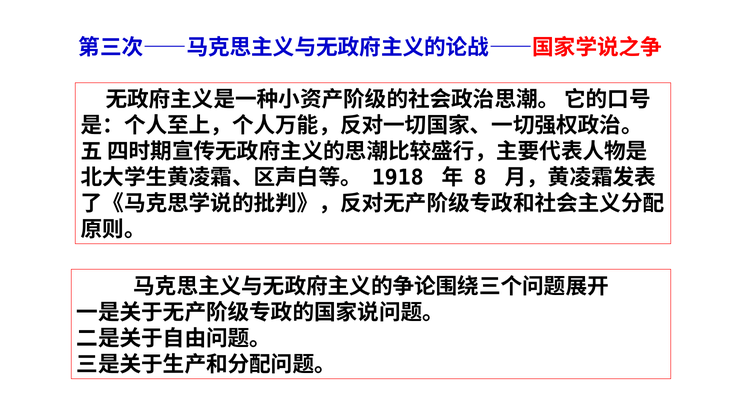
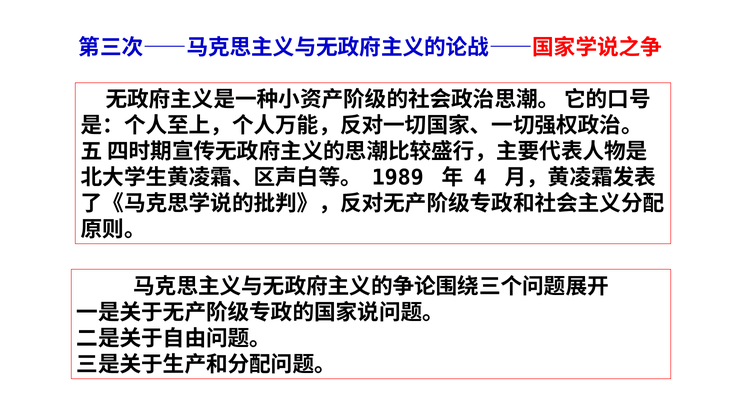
1918: 1918 -> 1989 (398, 178)
8: 8 -> 4 (480, 178)
